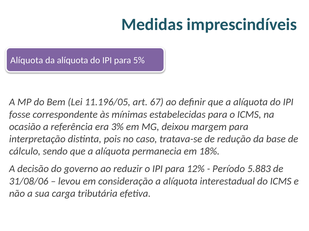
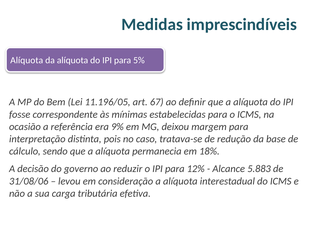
3%: 3% -> 9% (117, 127)
Período: Período -> Alcance (229, 169)
